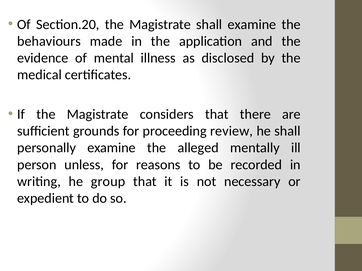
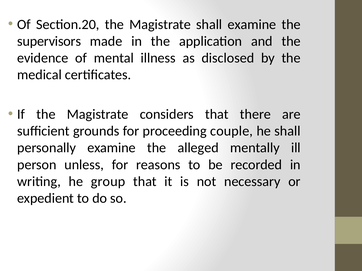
behaviours: behaviours -> supervisors (49, 41)
review: review -> couple (232, 131)
